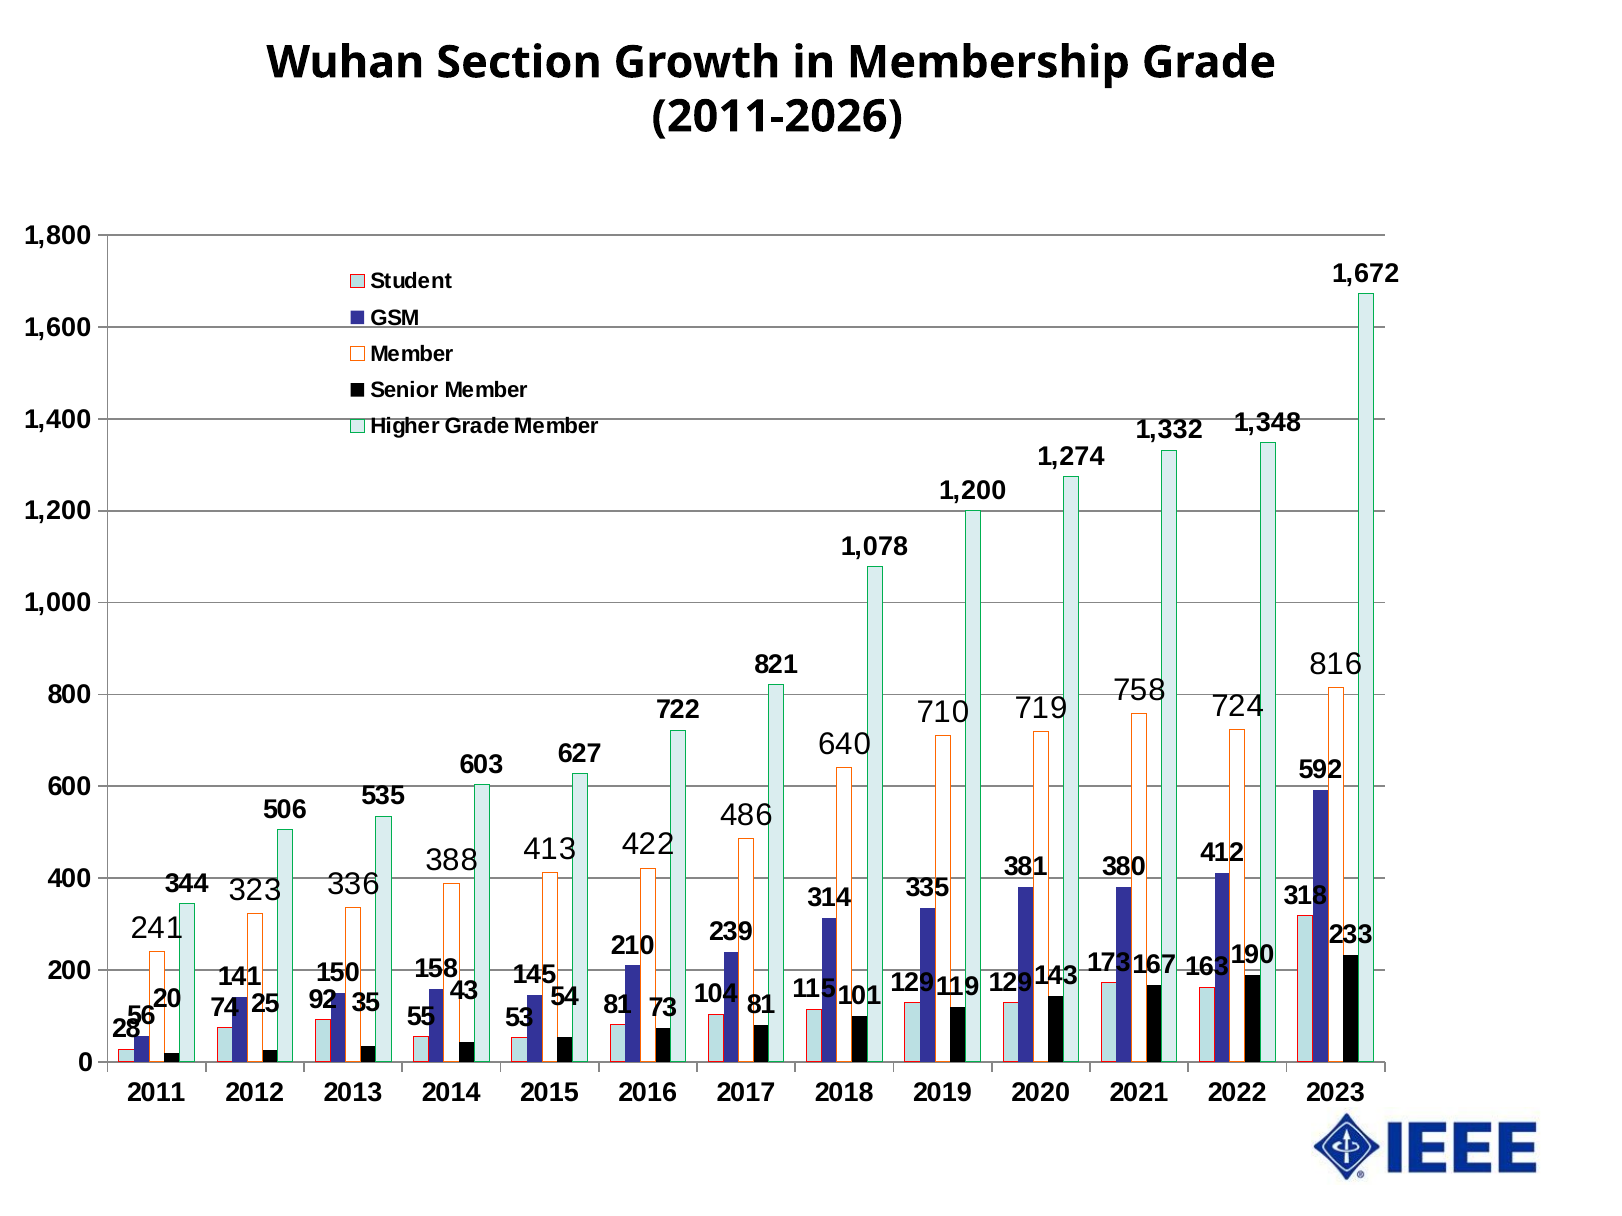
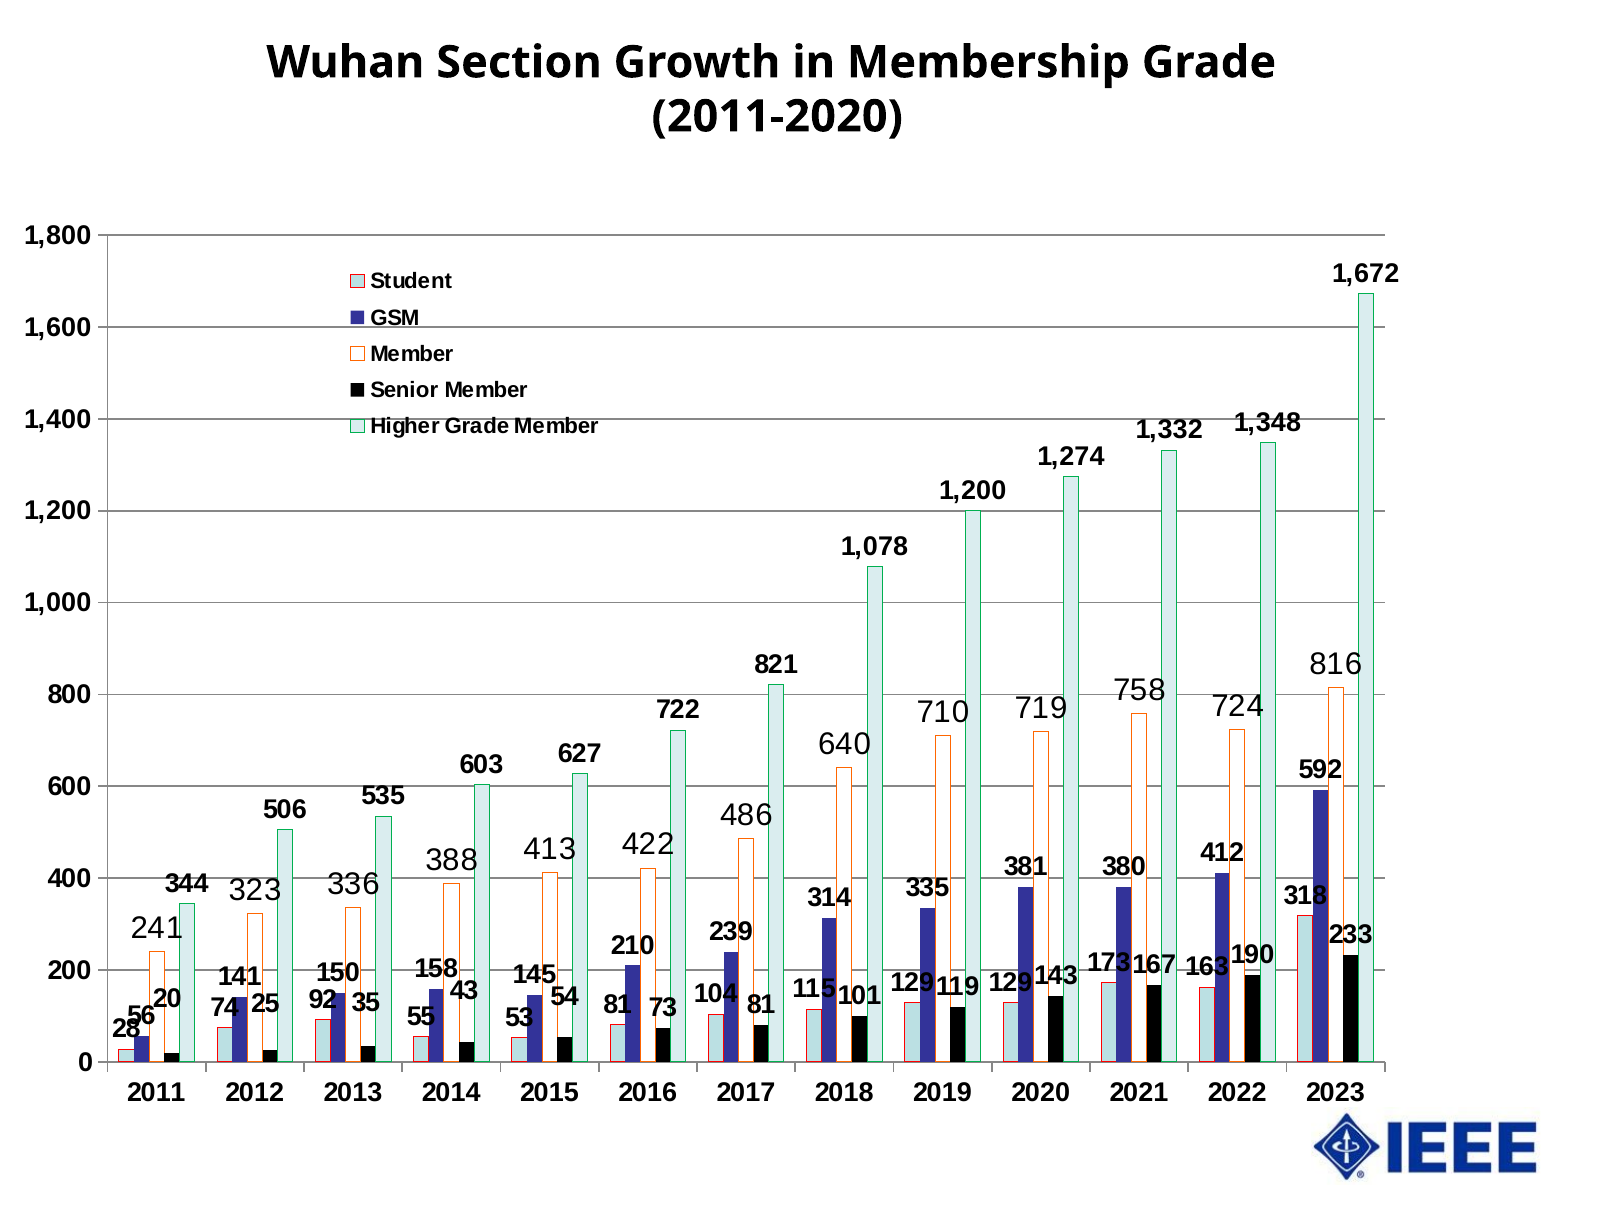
2011-2026: 2011-2026 -> 2011-2020 (777, 117)
